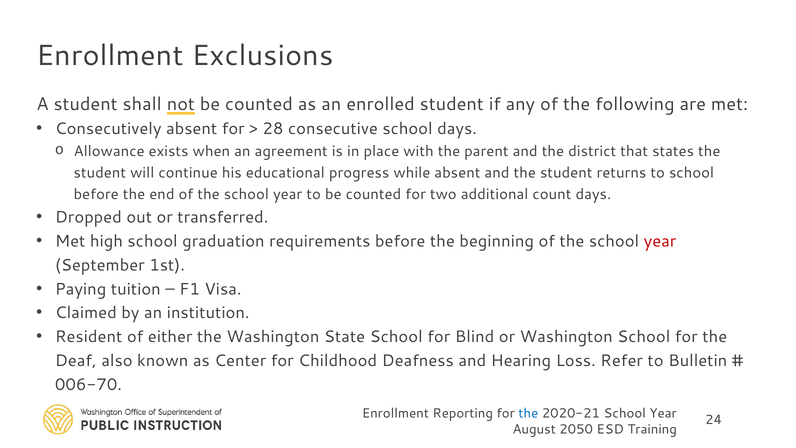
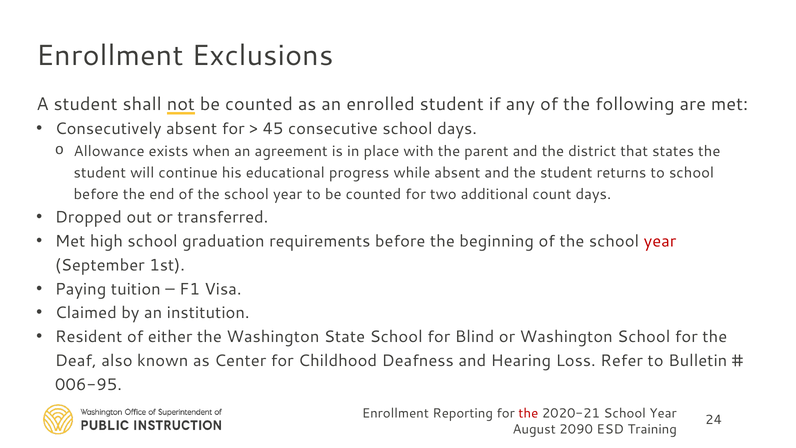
28: 28 -> 45 (273, 129)
006-70: 006-70 -> 006-95 (88, 384)
the colour: blue -> red (528, 413)
2050: 2050 -> 2090 (576, 429)
